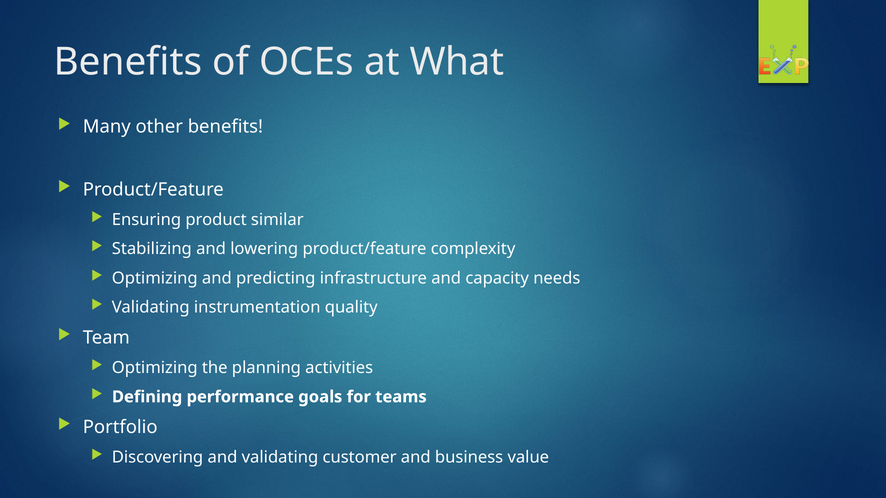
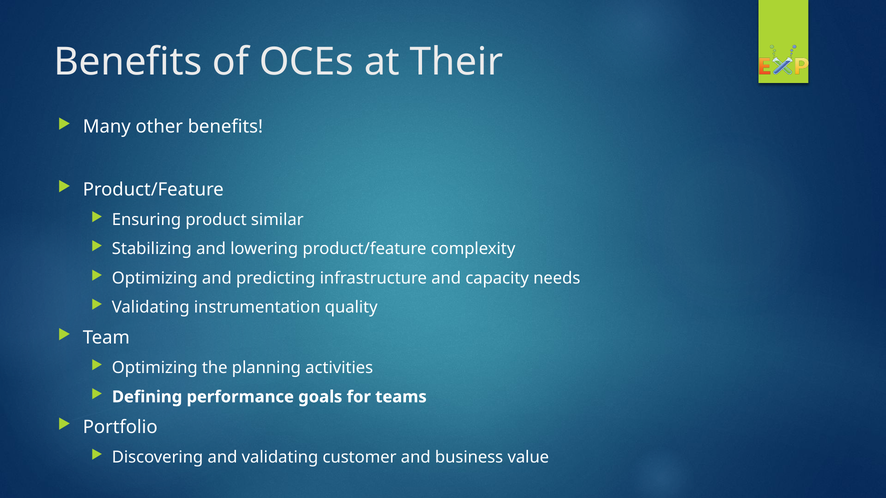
What: What -> Their (457, 62)
